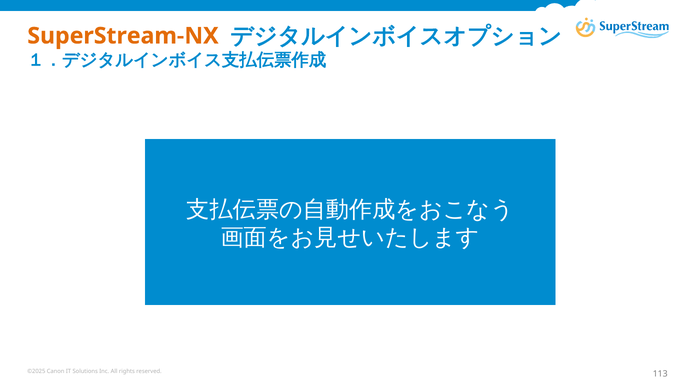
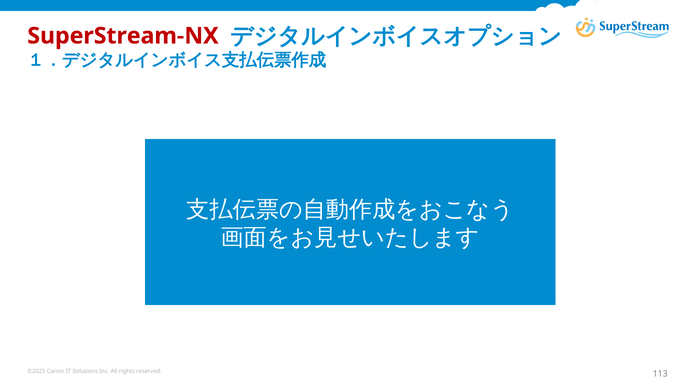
SuperStream-NX colour: orange -> red (123, 36)
